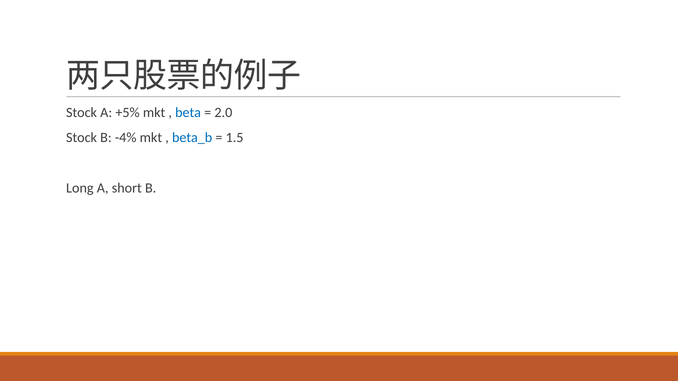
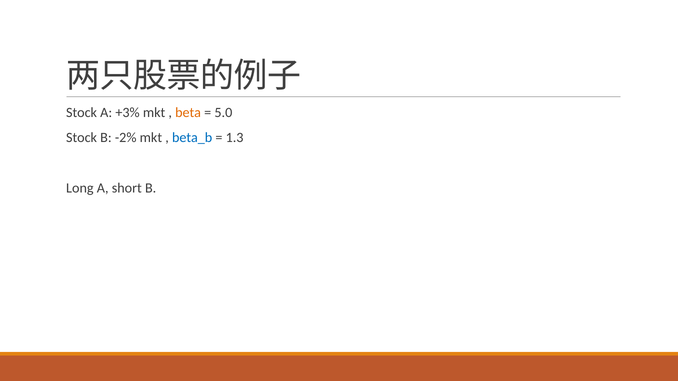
+5%: +5% -> +3% (128, 113)
beta colour: blue -> orange (188, 113)
2.0: 2.0 -> 5.0 (223, 113)
-4%: -4% -> -2% (126, 138)
1.5: 1.5 -> 1.3 (235, 138)
